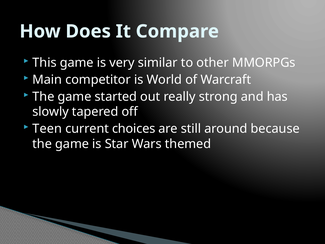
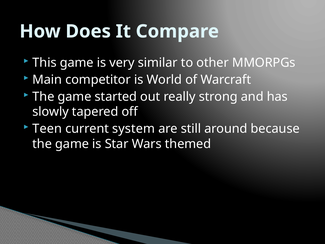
choices: choices -> system (134, 129)
